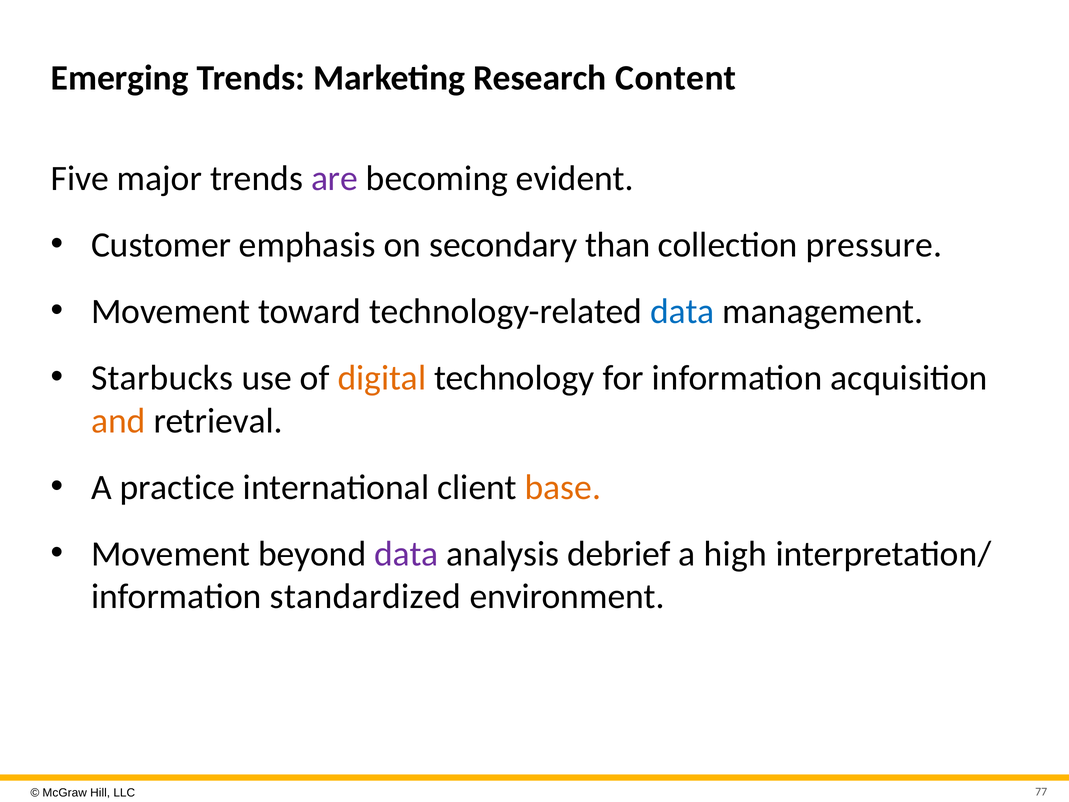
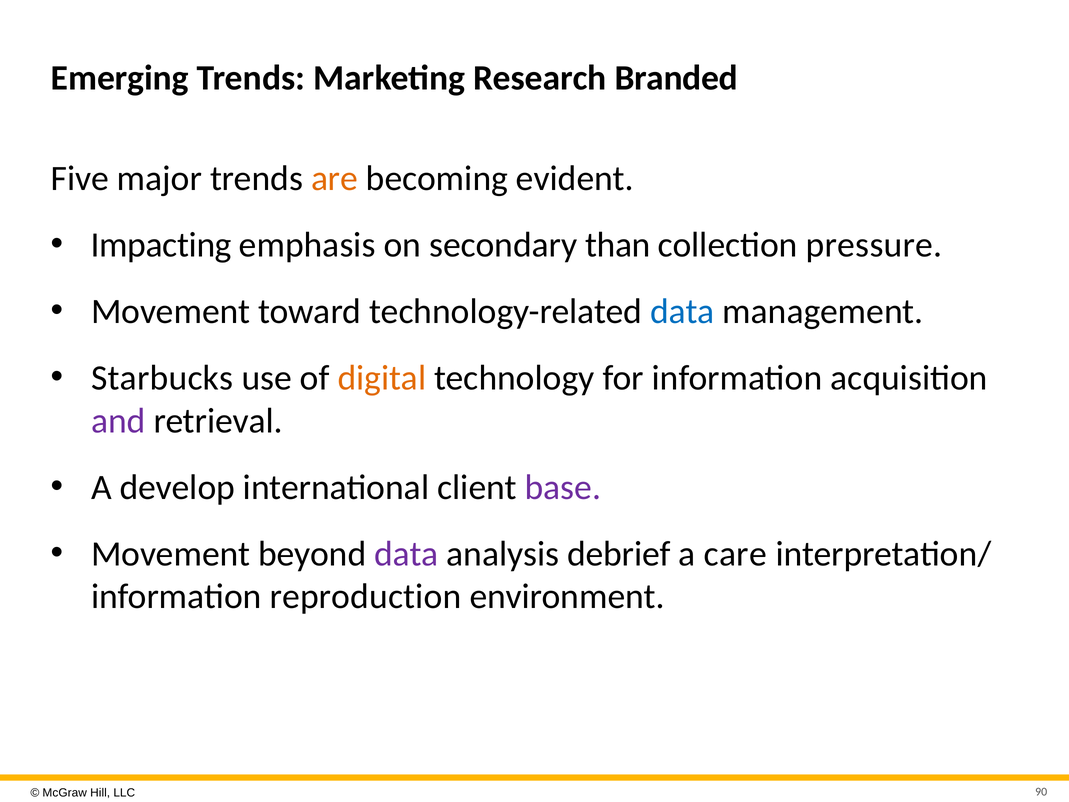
Content: Content -> Branded (676, 78)
are colour: purple -> orange (334, 178)
Customer: Customer -> Impacting (161, 245)
and colour: orange -> purple (118, 421)
practice: practice -> develop (177, 487)
base colour: orange -> purple (563, 487)
high: high -> care (735, 554)
standardized: standardized -> reproduction (366, 596)
77: 77 -> 90 (1041, 791)
